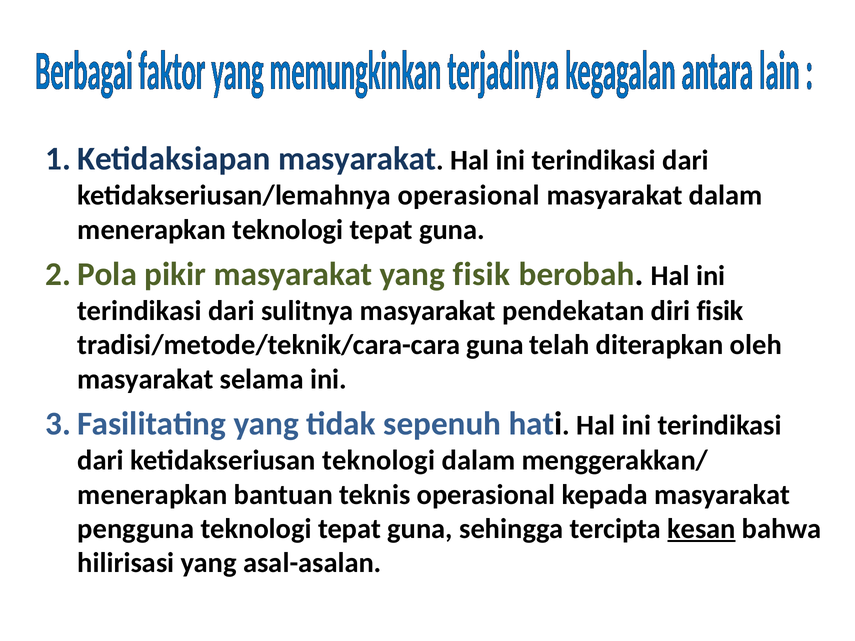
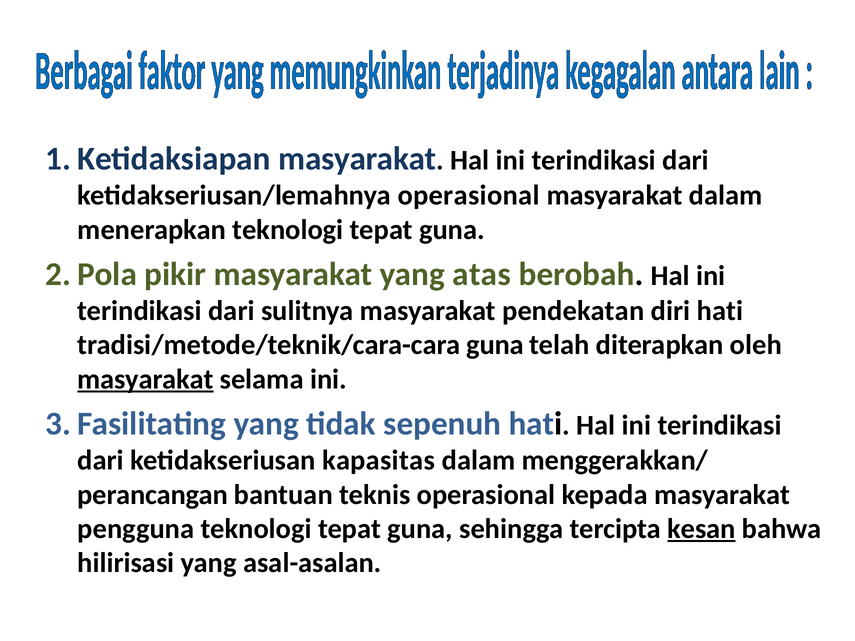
yang fisik: fisik -> atas (482, 274)
diri fisik: fisik -> hati (720, 311)
masyarakat underline: none -> present (145, 379)
ketidakseriusan teknologi: teknologi -> kapasitas (379, 461)
menerapkan: menerapkan -> perancangan (153, 495)
